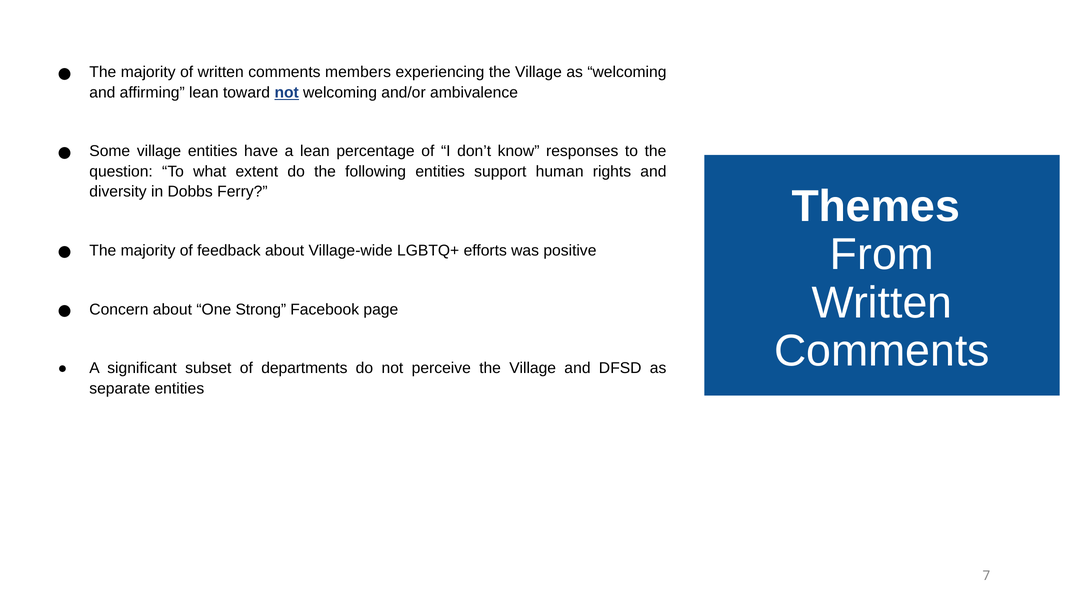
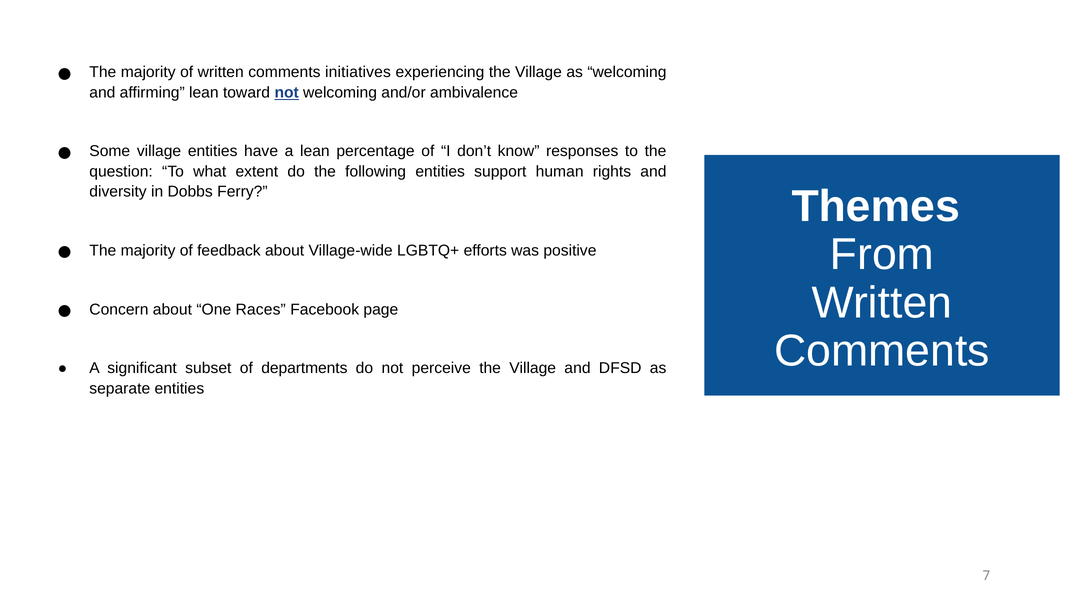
members: members -> initiatives (358, 72)
Strong: Strong -> Races (261, 309)
